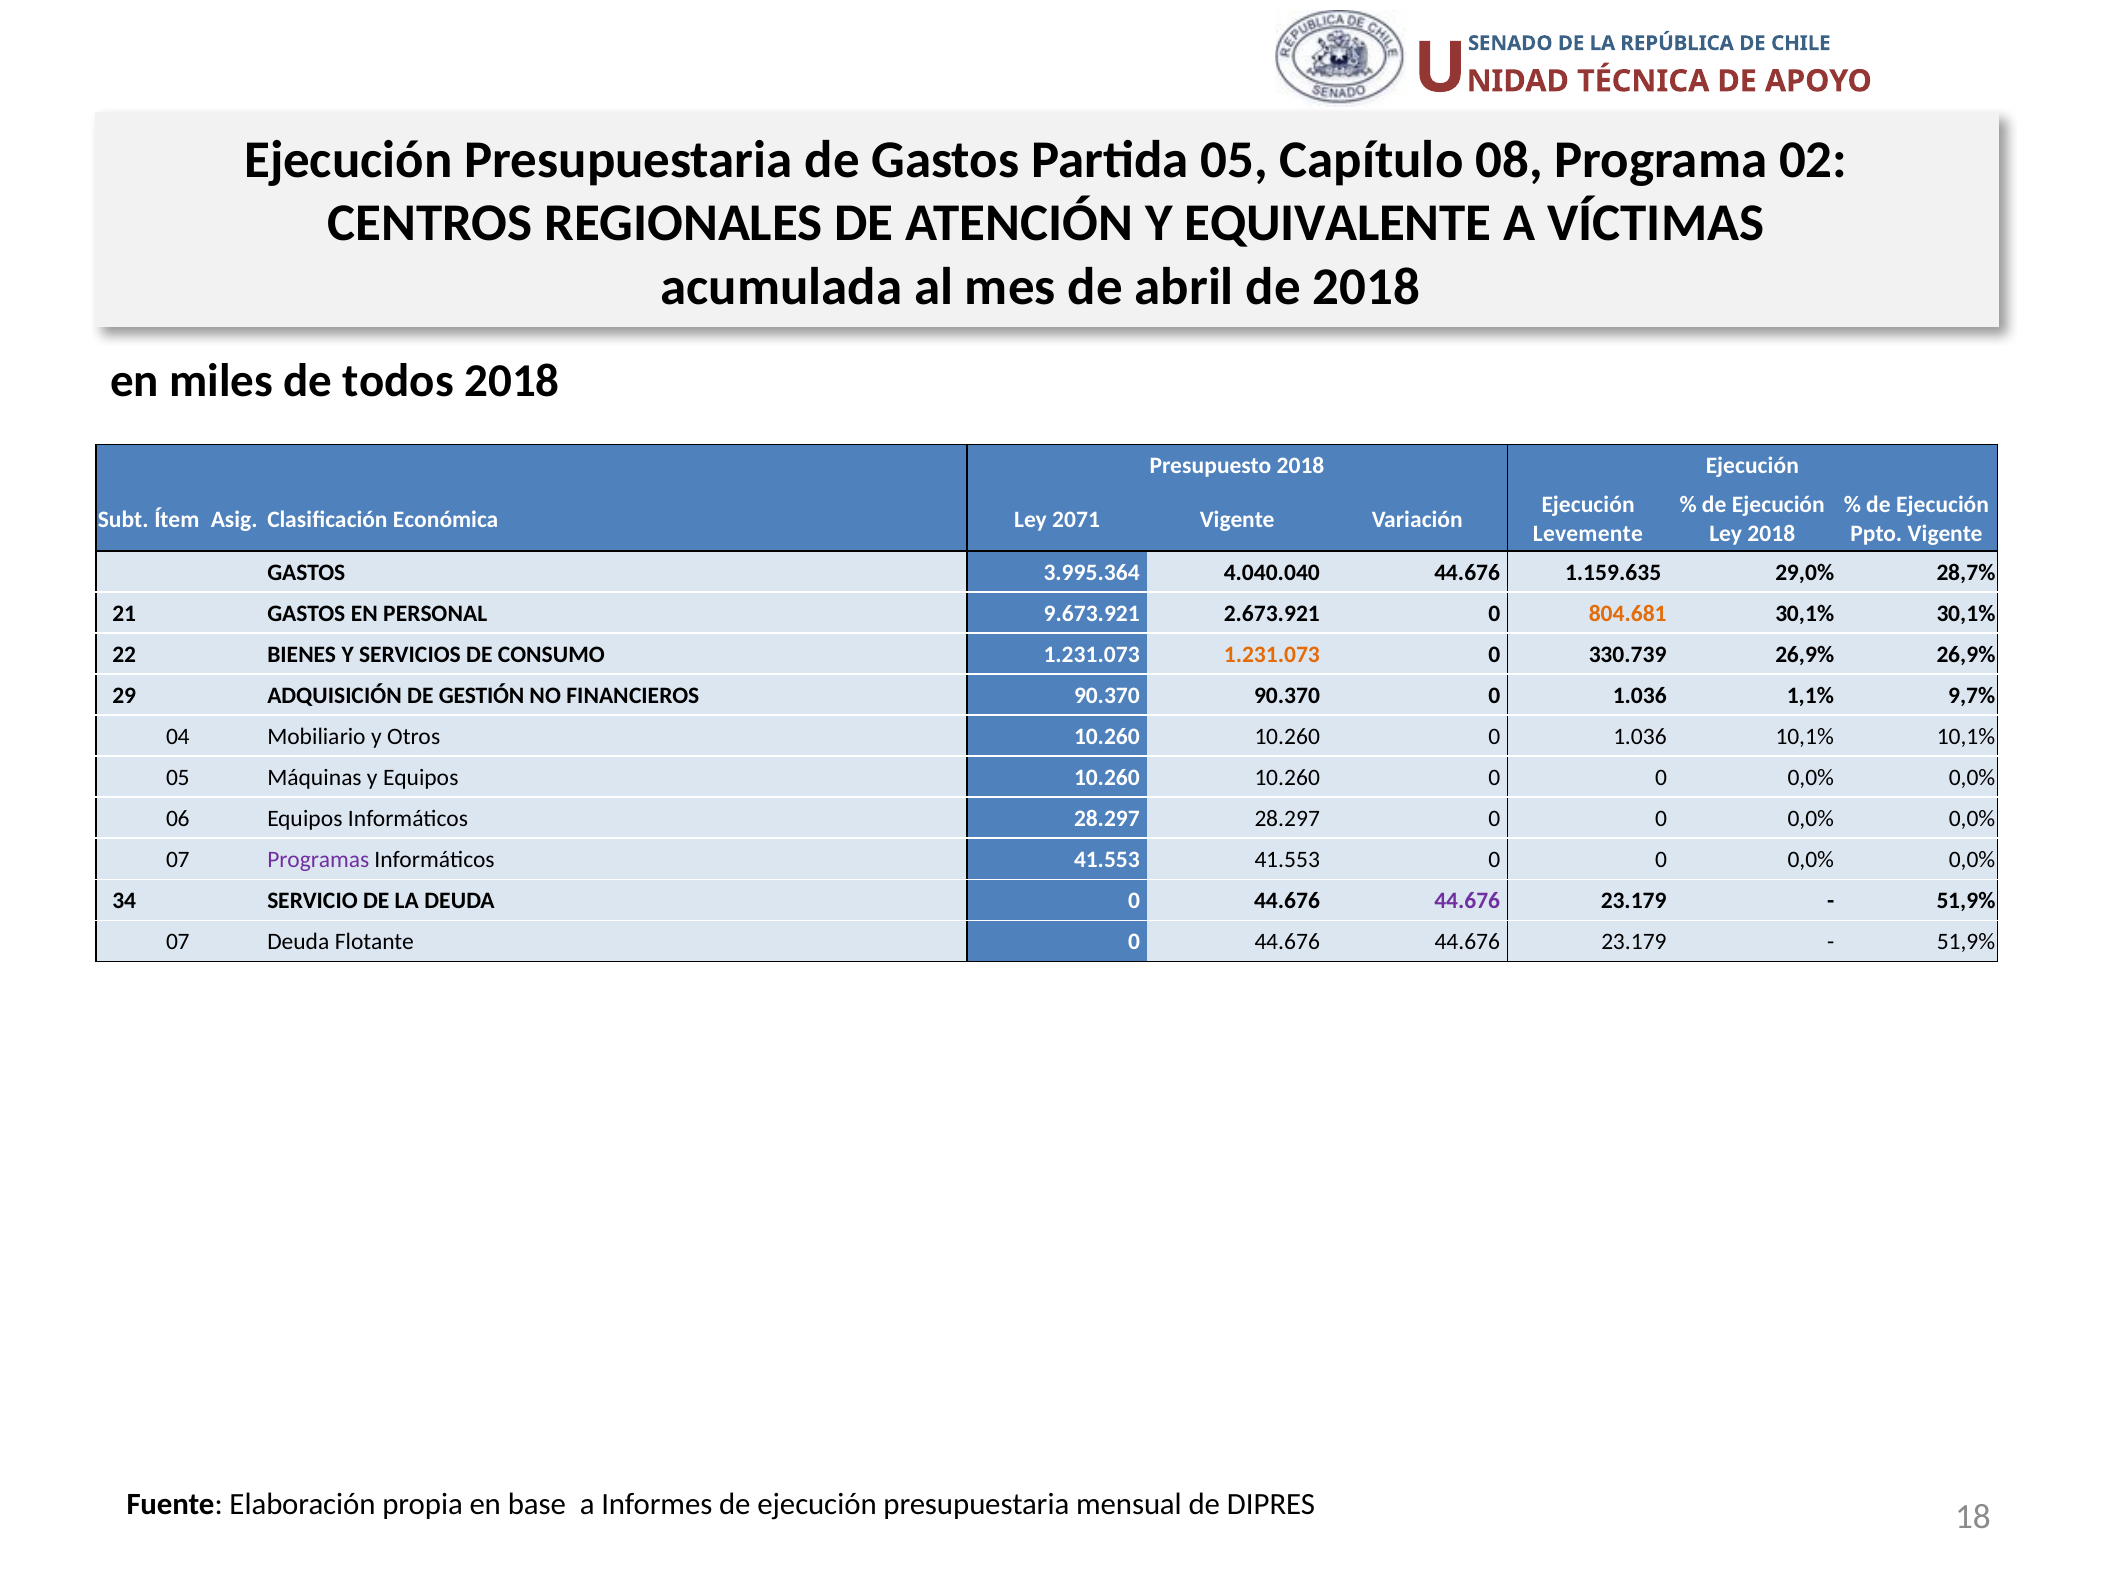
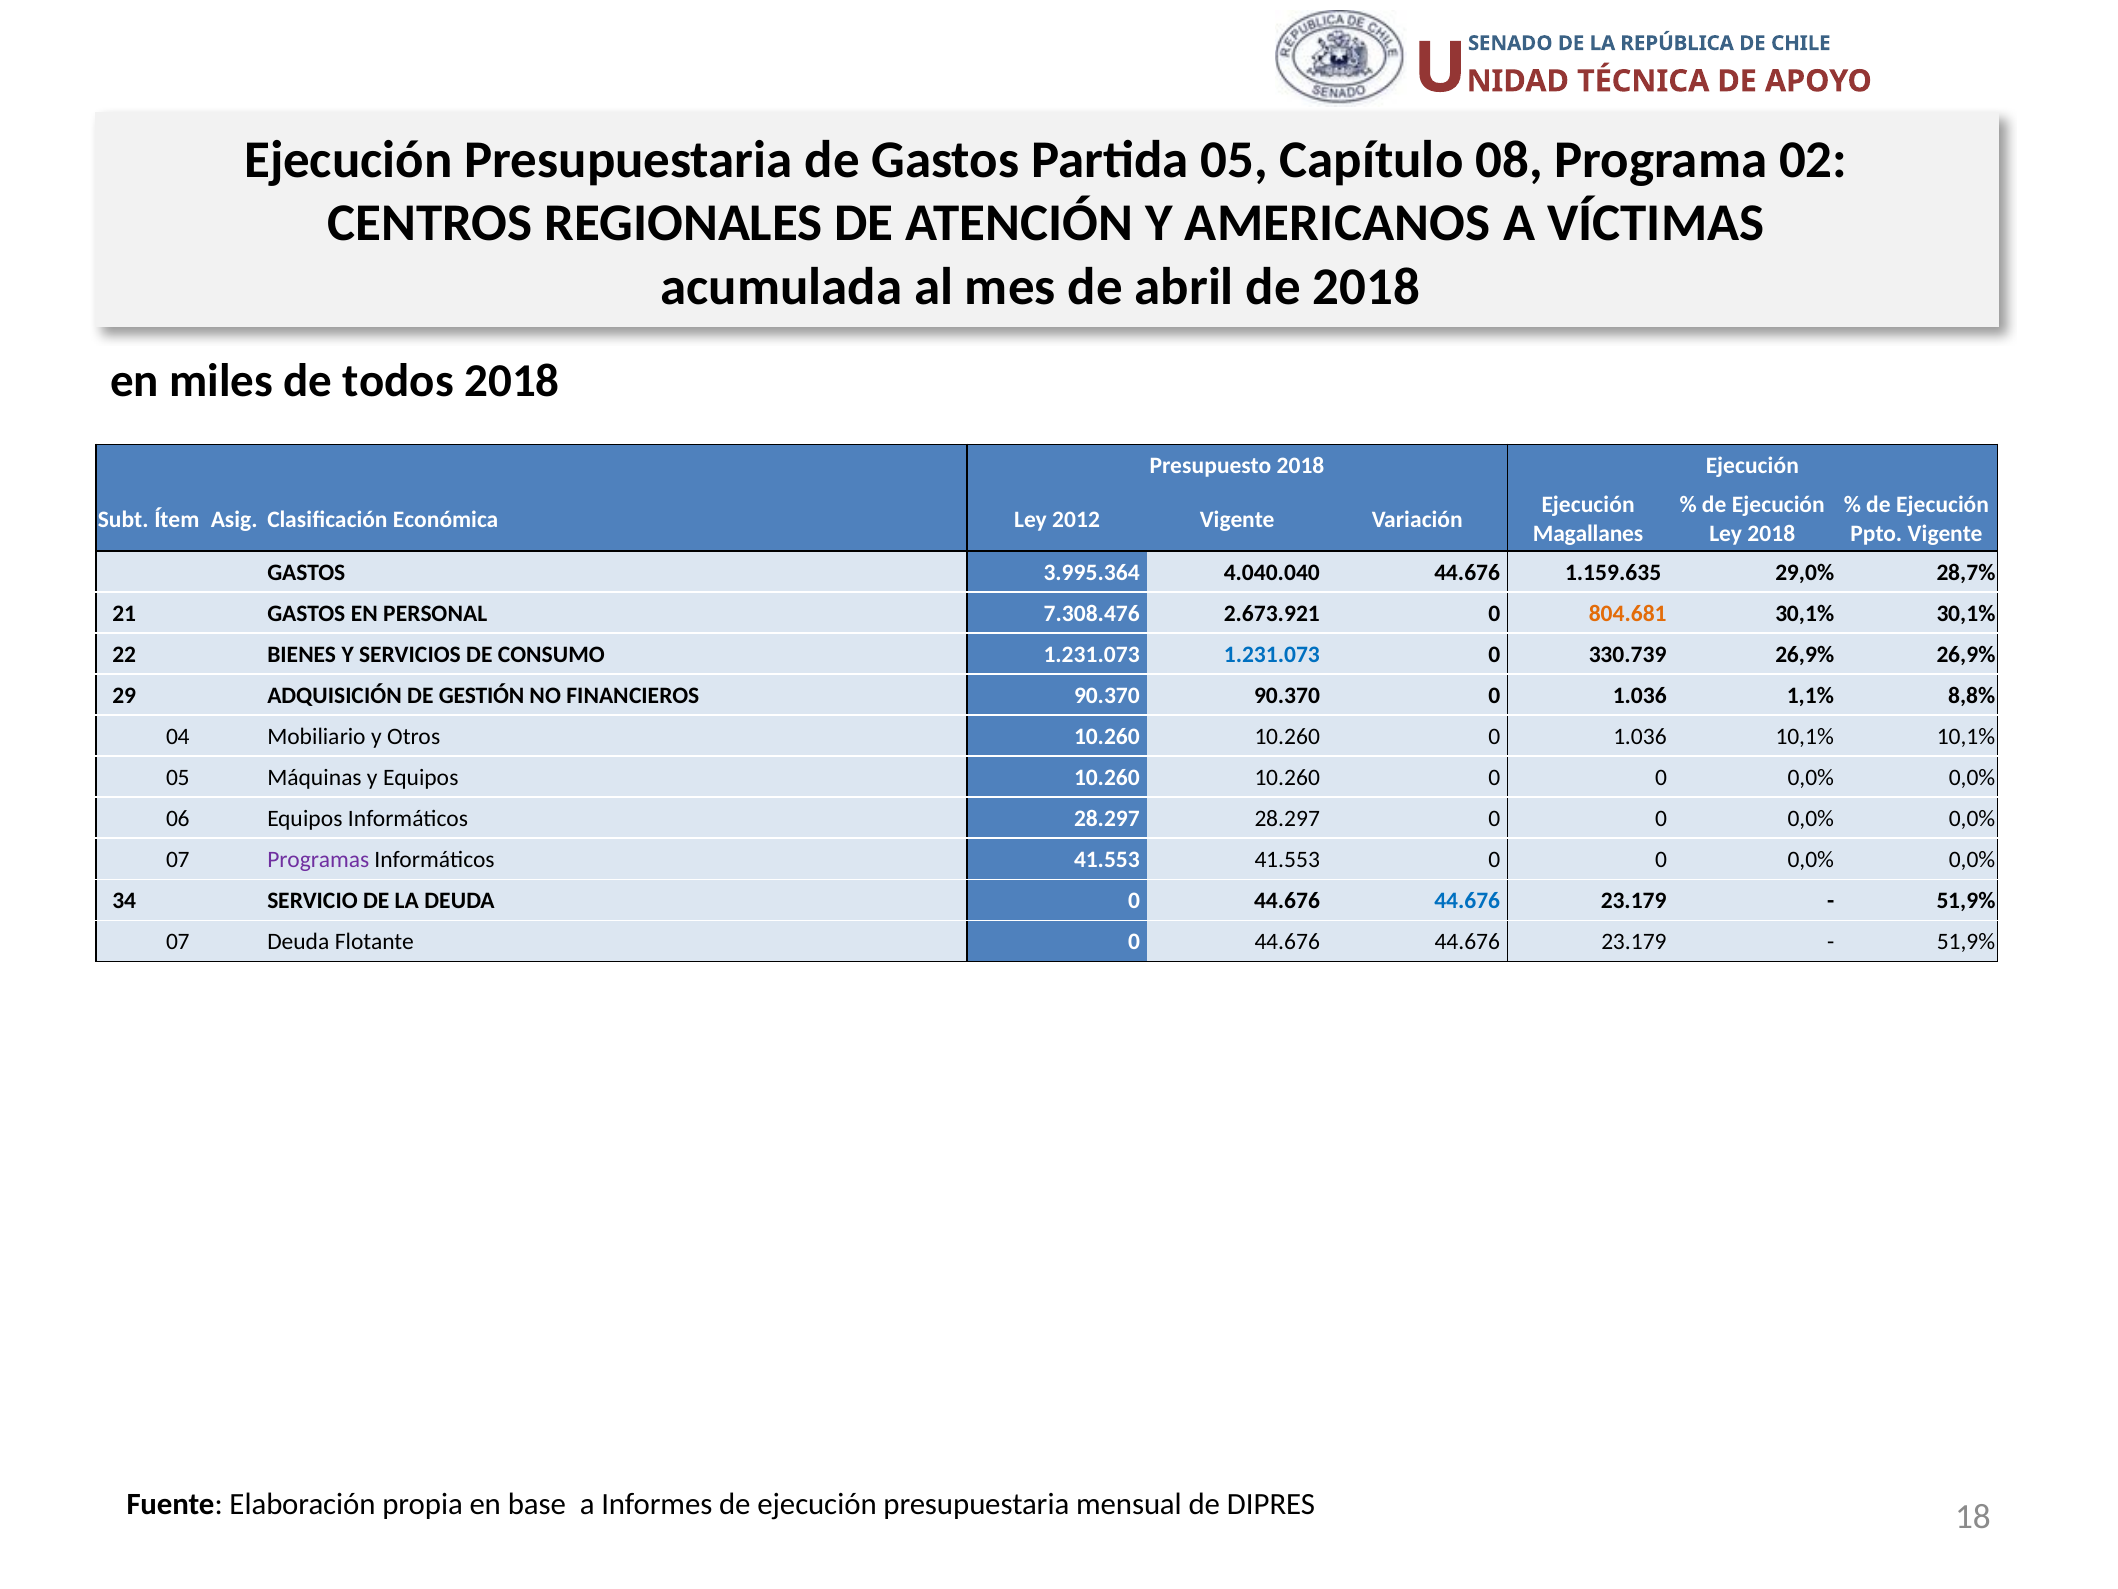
EQUIVALENTE: EQUIVALENTE -> AMERICANOS (1338, 223)
2071: 2071 -> 2012 (1076, 519)
Levemente: Levemente -> Magallanes (1588, 534)
9.673.921: 9.673.921 -> 7.308.476 (1092, 614)
1.231.073 colour: orange -> blue (1272, 655)
9,7%: 9,7% -> 8,8% (1972, 696)
44.676 colour: purple -> blue (1467, 901)
